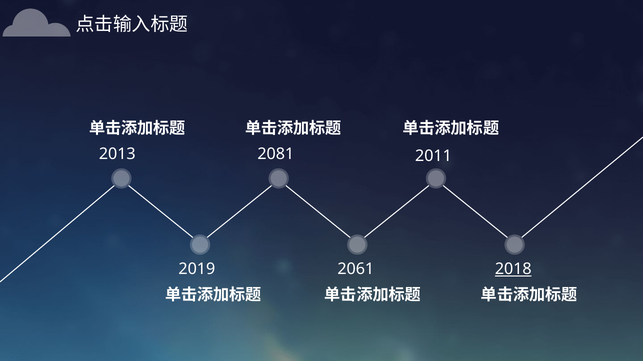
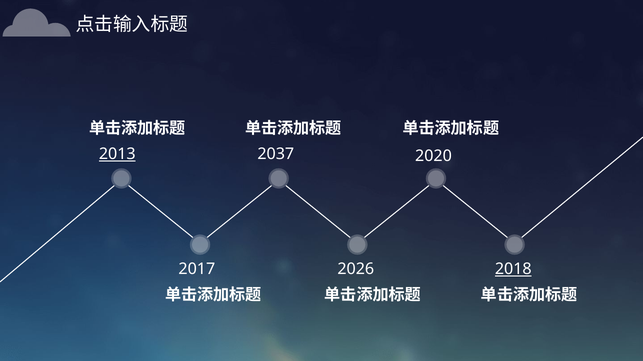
2013 underline: none -> present (117, 154)
2081: 2081 -> 2037 (276, 154)
2011: 2011 -> 2020 (433, 156)
2019: 2019 -> 2017 (197, 270)
2061: 2061 -> 2026 (356, 270)
